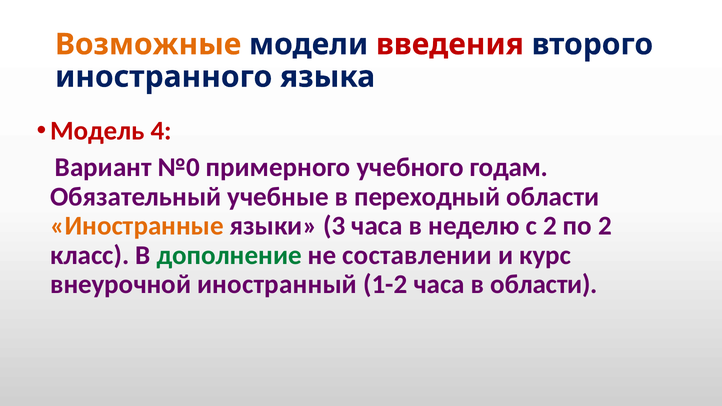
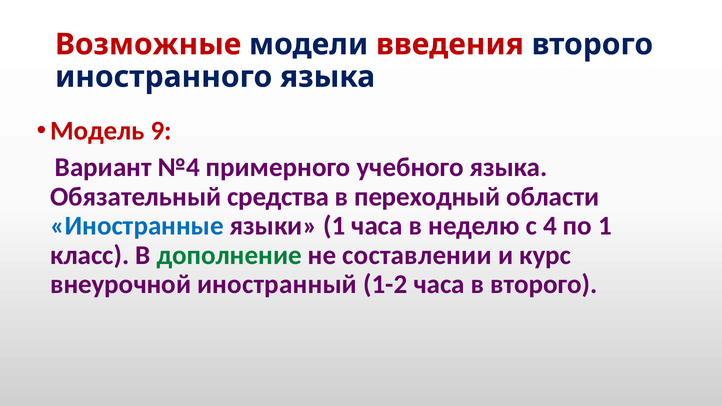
Возможные colour: orange -> red (148, 44)
4: 4 -> 9 (161, 131)
№0: №0 -> №4 (179, 167)
учебного годам: годам -> языка (509, 167)
учебные: учебные -> средства (278, 197)
Иностранные colour: orange -> blue (137, 226)
языки 3: 3 -> 1 (334, 226)
с 2: 2 -> 4 (550, 226)
по 2: 2 -> 1 (605, 226)
в области: области -> второго (544, 284)
